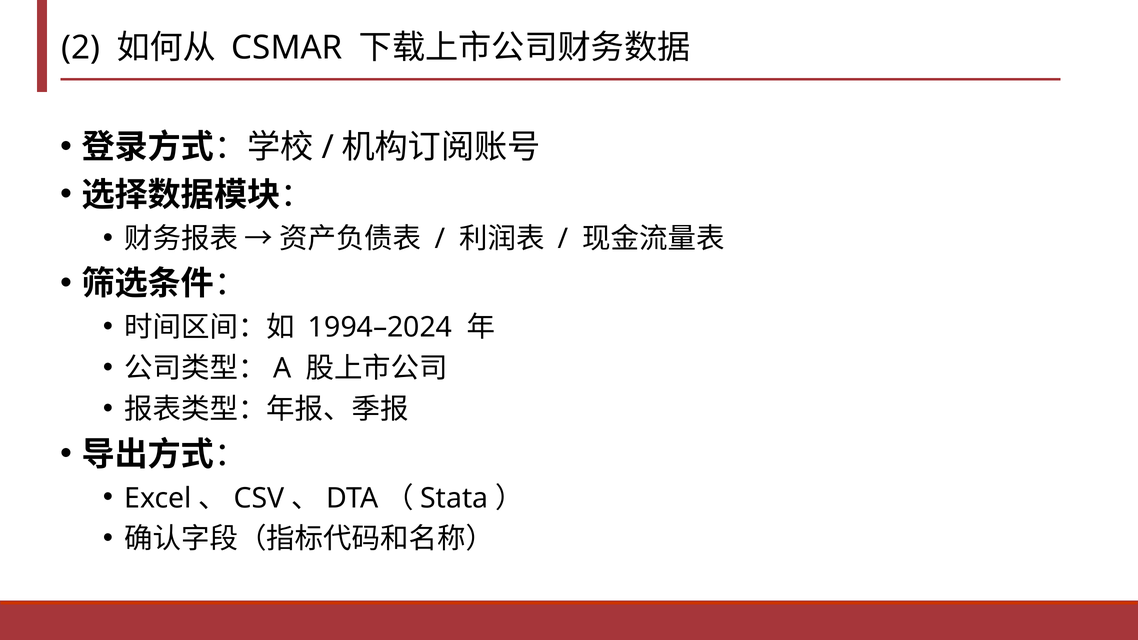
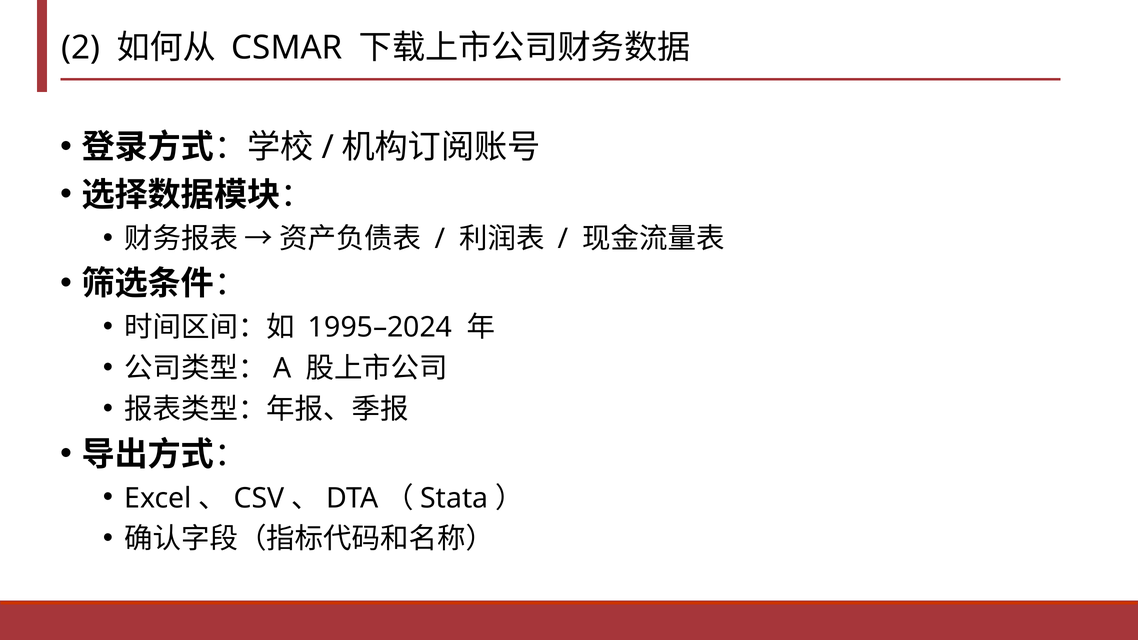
1994–2024: 1994–2024 -> 1995–2024 (380, 328)
